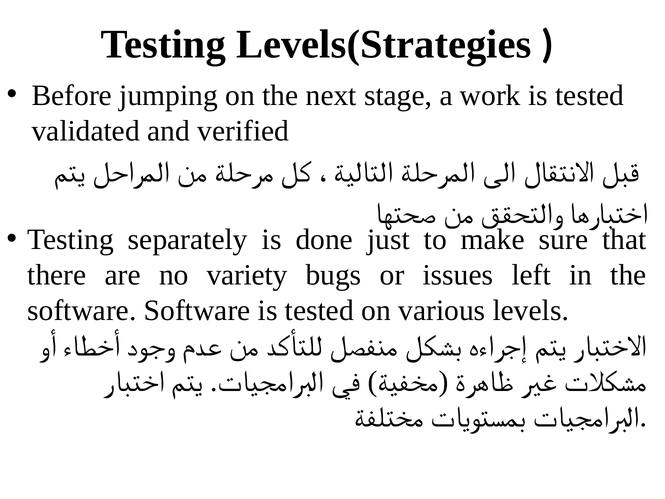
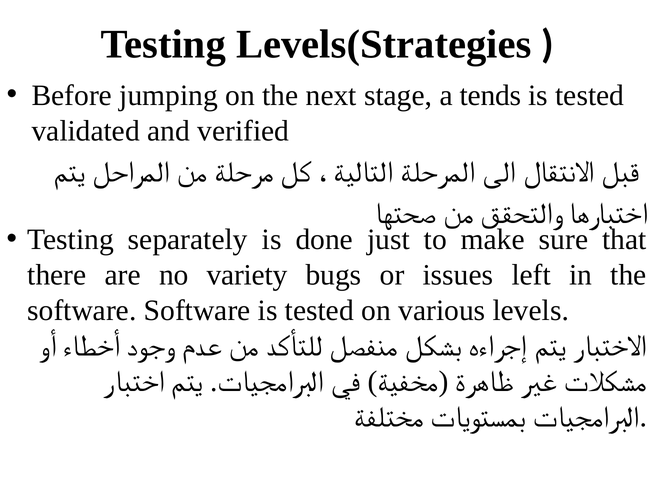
work: work -> tends (490, 95)
